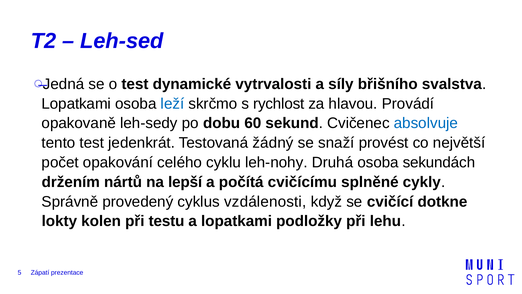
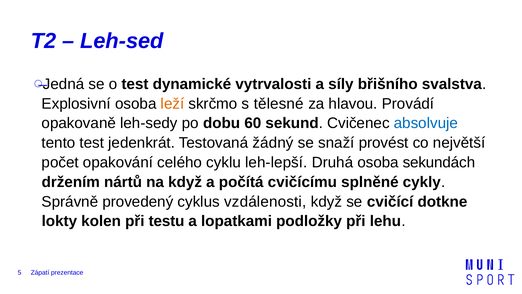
Lopatkami: Lopatkami -> Explosivní (76, 104)
leží colour: blue -> orange (172, 104)
rychlost: rychlost -> tělesné (279, 104)
leh-nohy: leh-nohy -> leh-lepší (276, 162)
na lepší: lepší -> když (185, 182)
